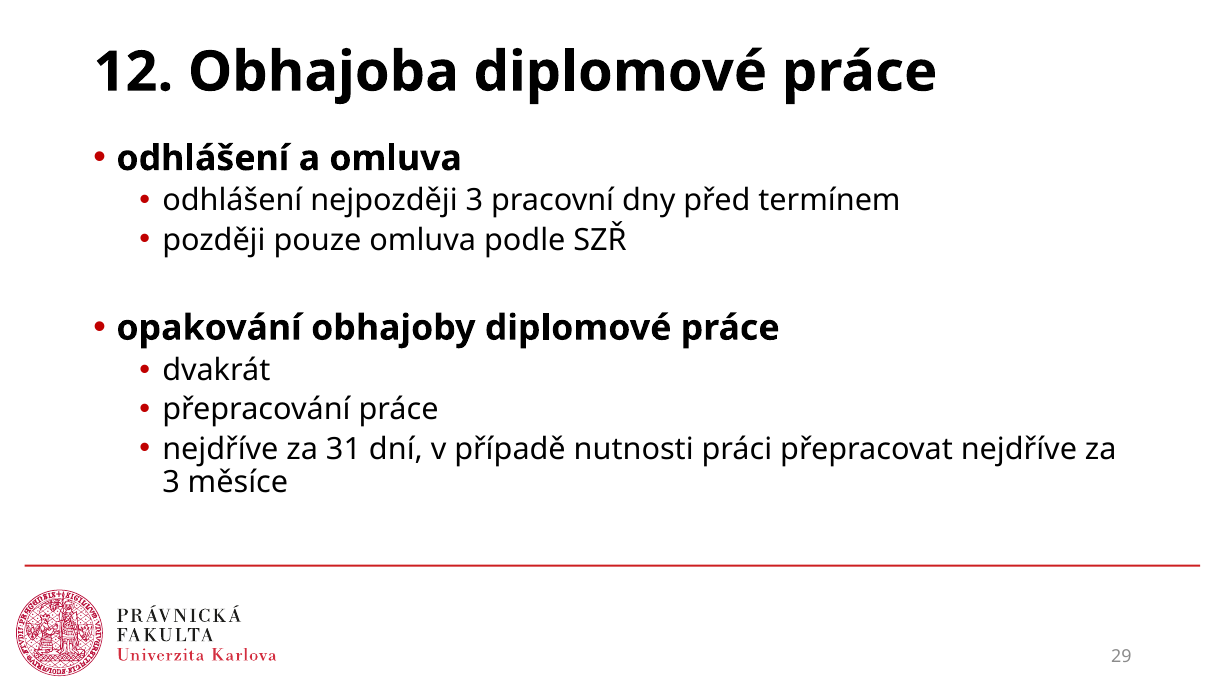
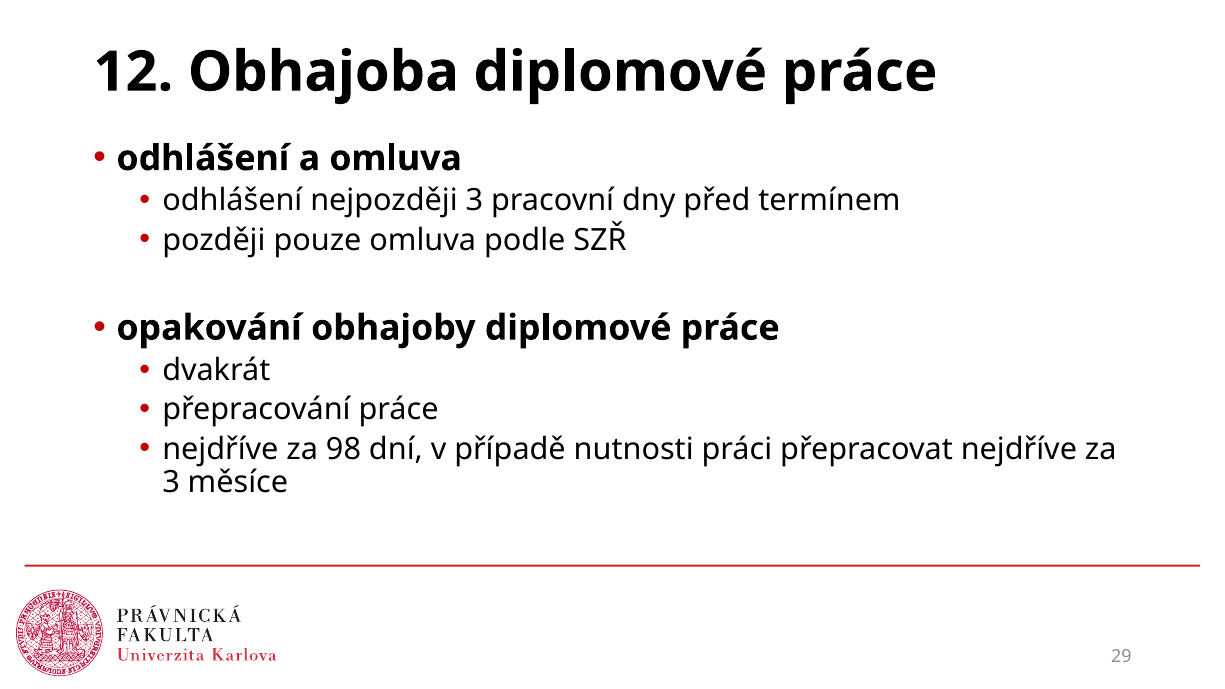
31: 31 -> 98 (343, 449)
